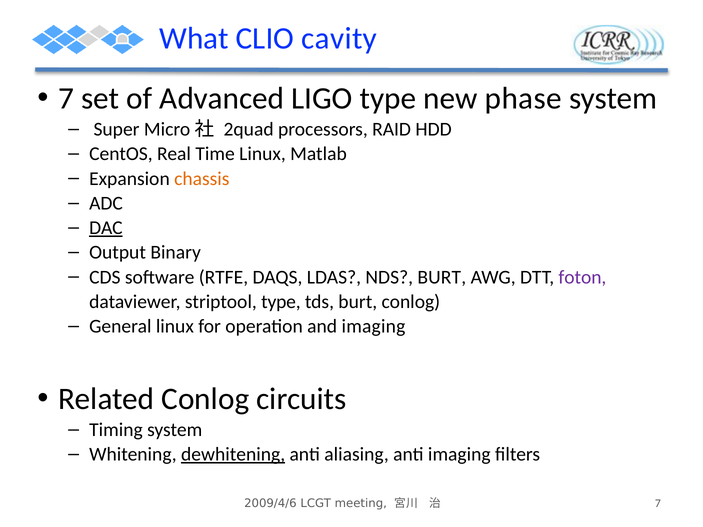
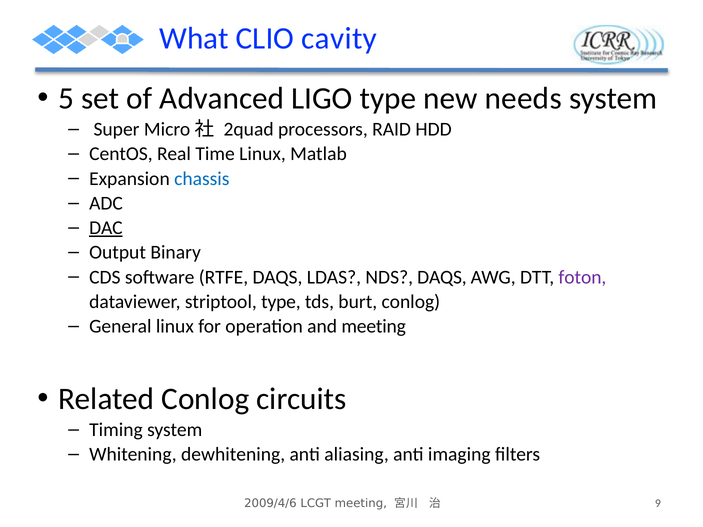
7: 7 -> 5 (66, 99)
phase: phase -> needs (523, 99)
chassis colour: orange -> blue (202, 179)
NDS BURT: BURT -> DAQS (442, 277)
and imaging: imaging -> meeting (374, 327)
dewhitening underline: present -> none (233, 455)
7: 7 -> 9 (658, 503)
